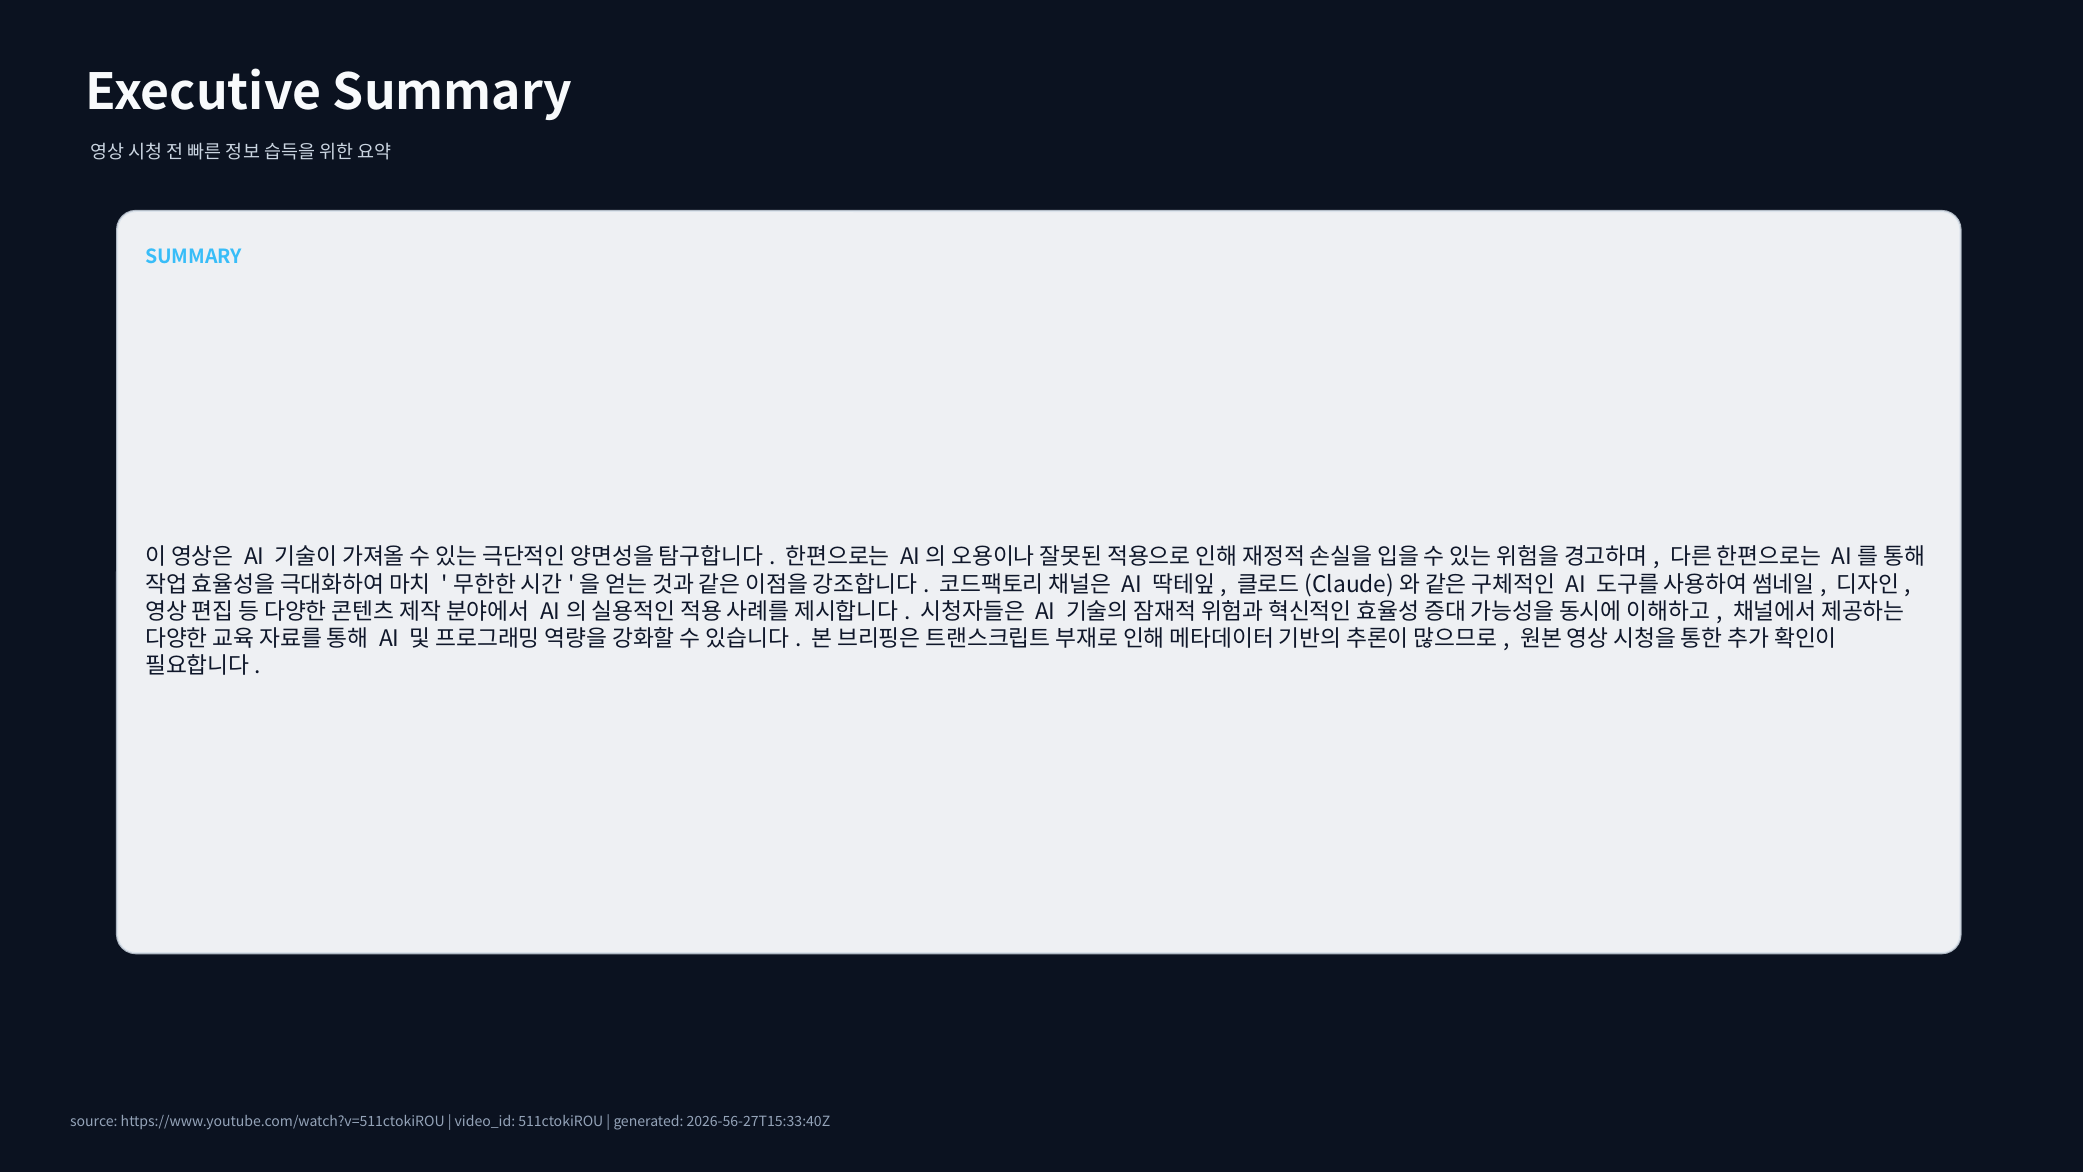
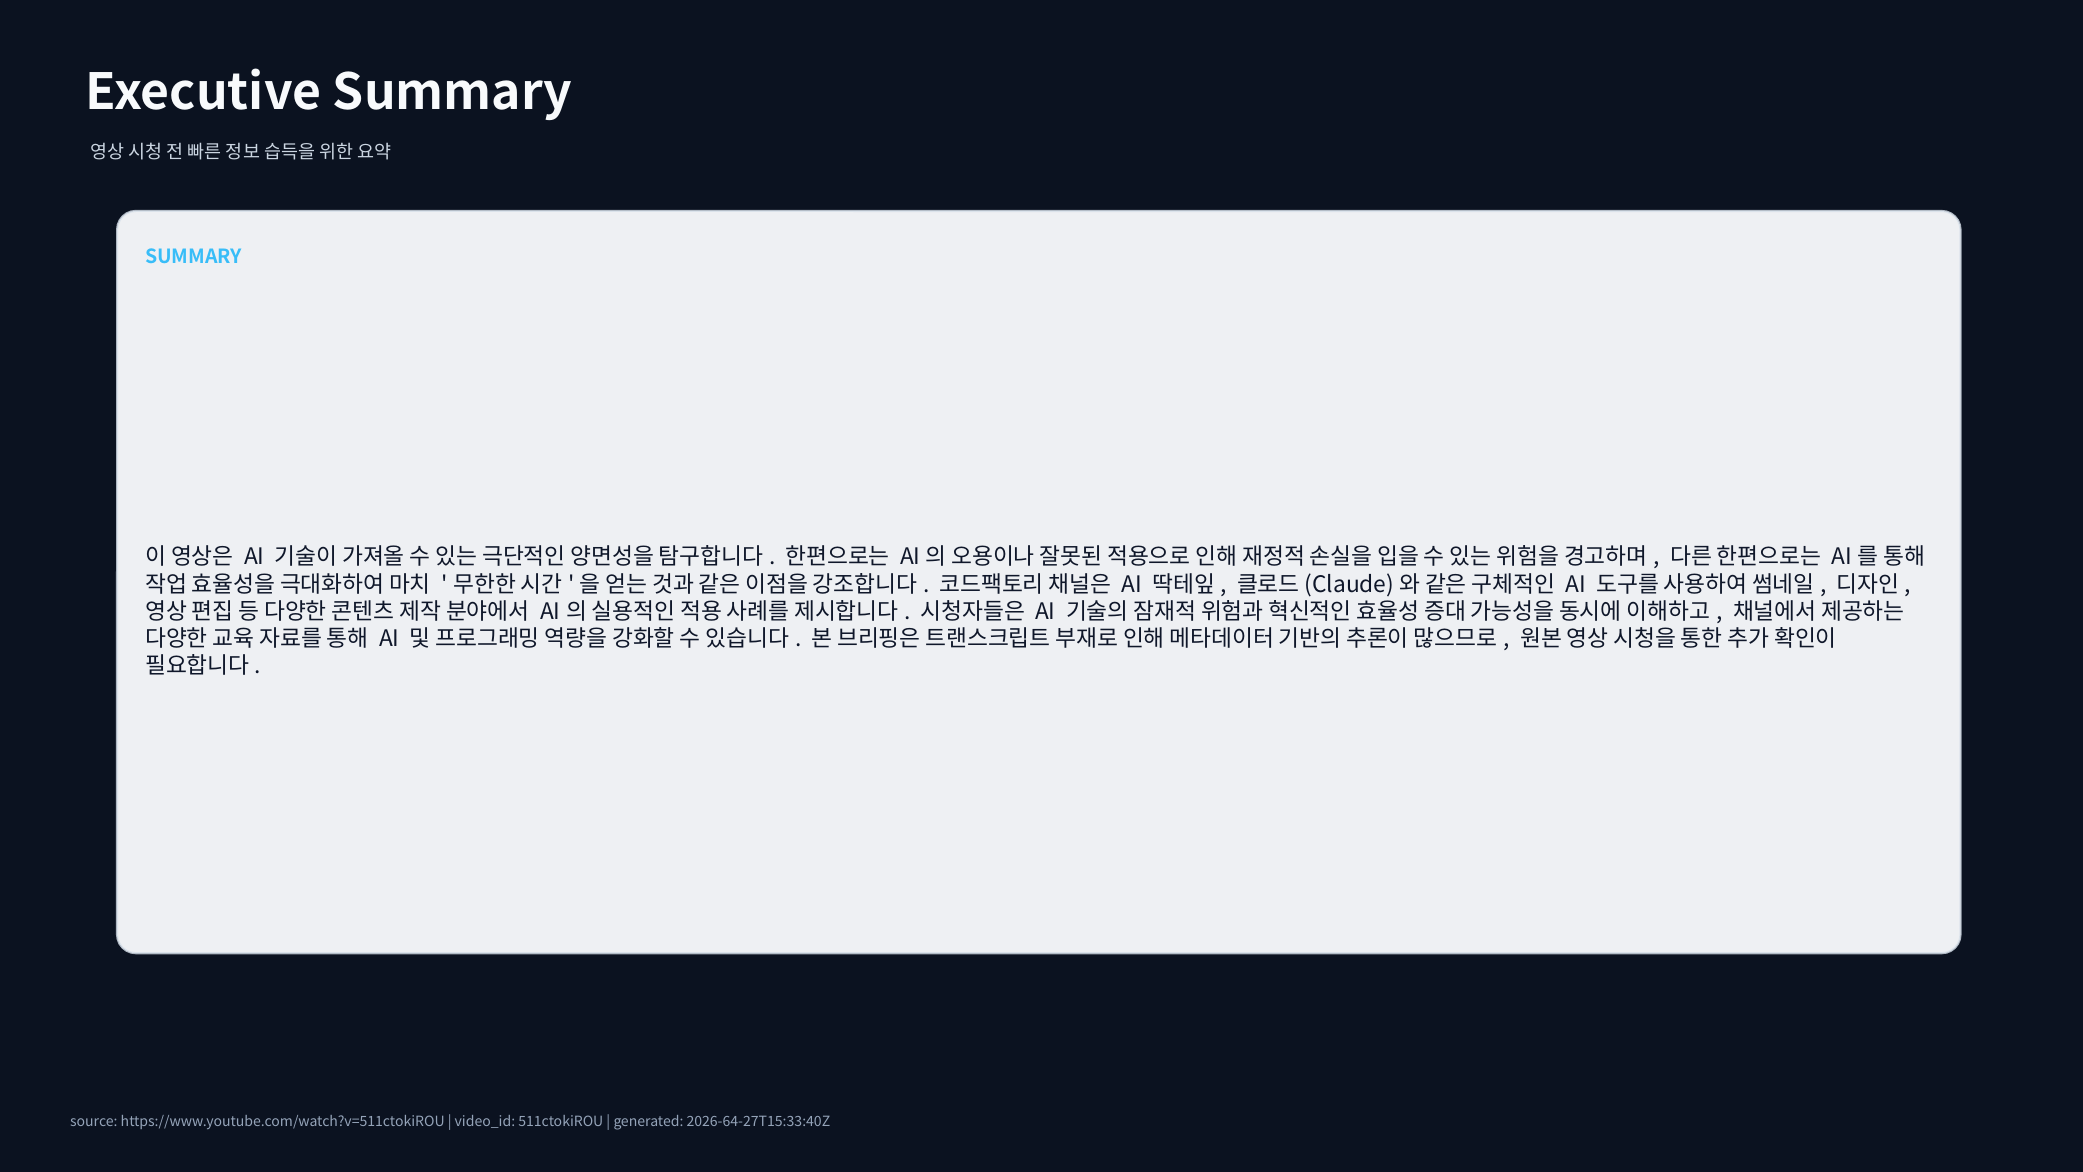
2026-56-27T15:33:40Z: 2026-56-27T15:33:40Z -> 2026-64-27T15:33:40Z (758, 1122)
